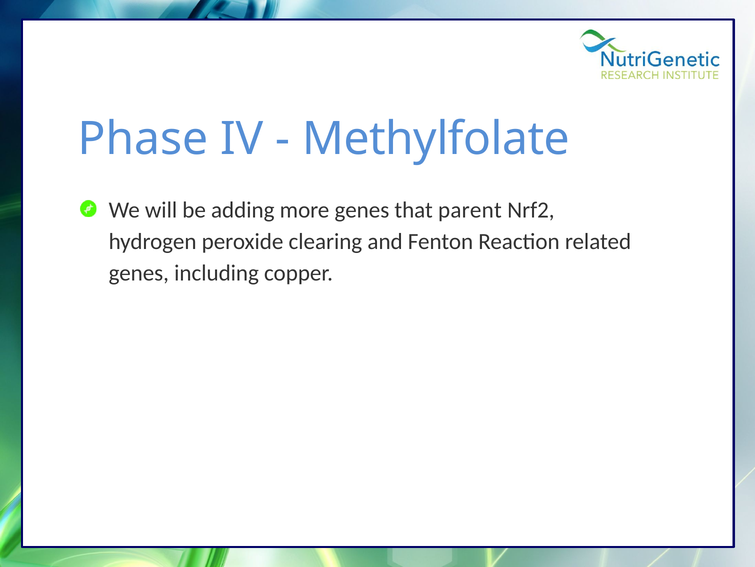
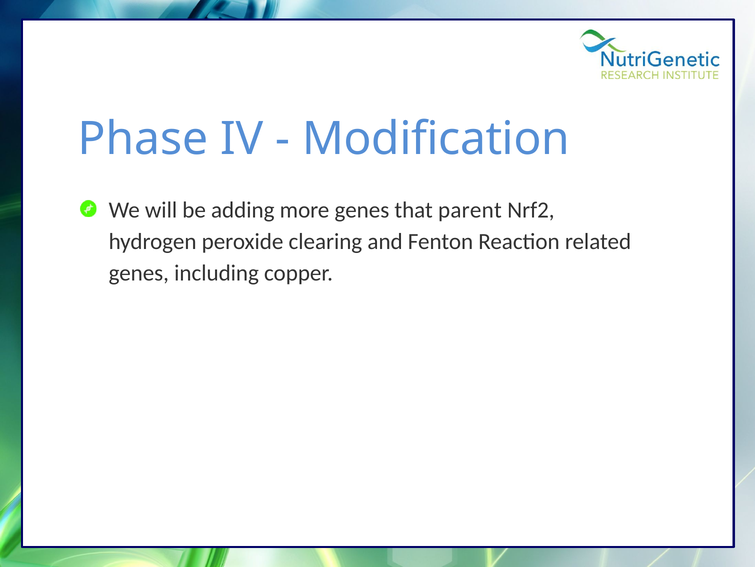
Methylfolate: Methylfolate -> Modification (436, 139)
